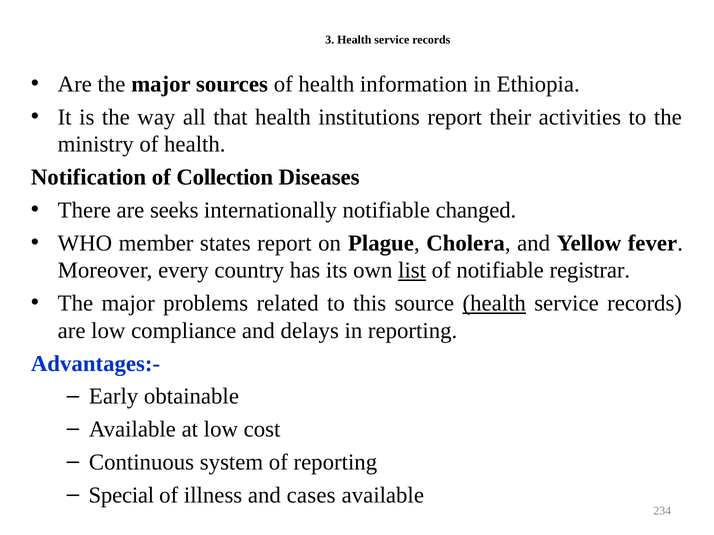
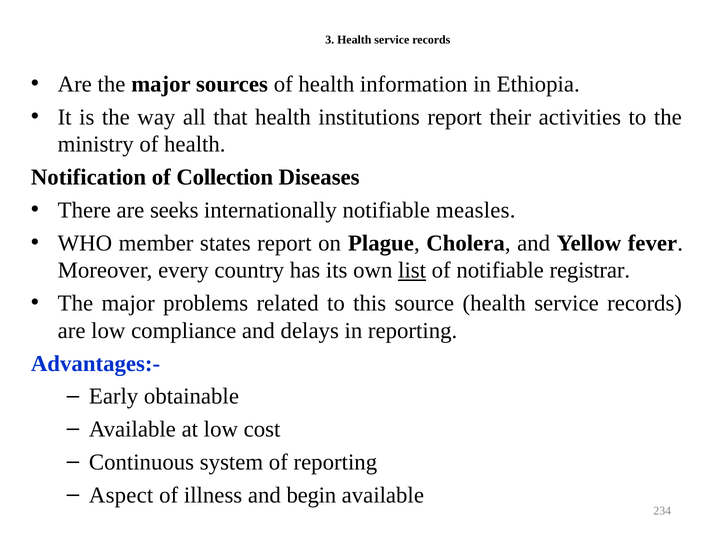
changed: changed -> measles (476, 210)
health underline: present -> none (494, 304)
Special: Special -> Aspect (121, 496)
cases: cases -> begin (311, 496)
